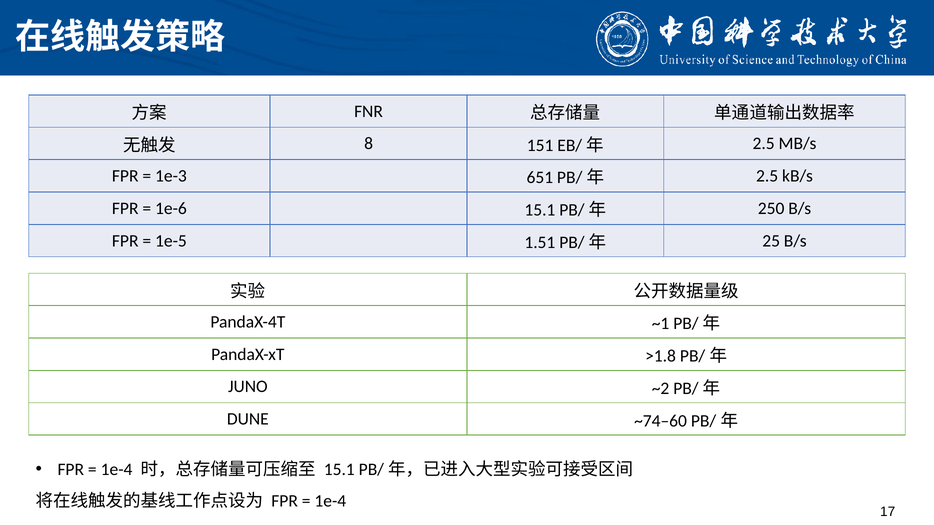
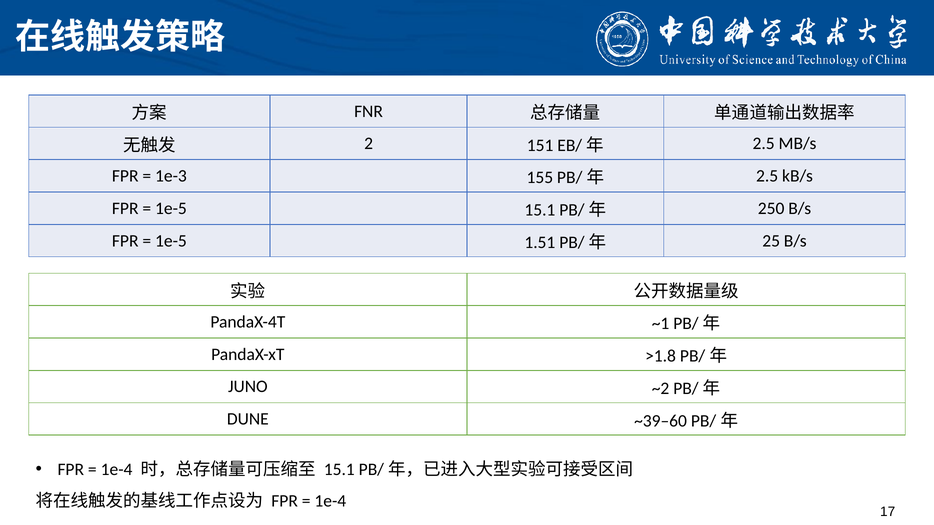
8: 8 -> 2 (369, 144)
651: 651 -> 155 (540, 178)
1e-6: 1e-6 -> 1e-5 (171, 209)
~74–60: ~74–60 -> ~39–60 (661, 421)
